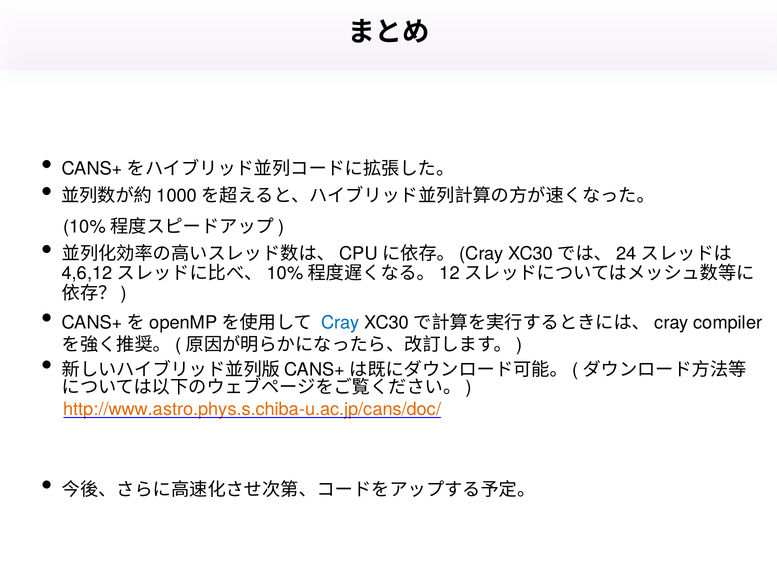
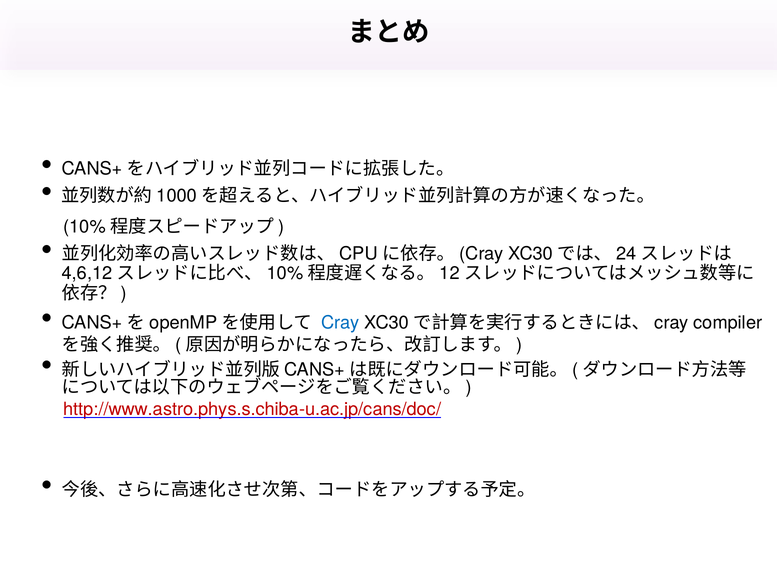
http://www.astro.phys.s.chiba-u.ac.jp/cans/doc/ colour: orange -> red (252, 409)
